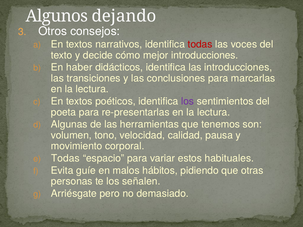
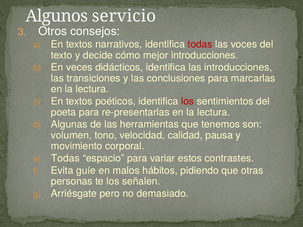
dejando: dejando -> servicio (124, 16)
haber: haber -> veces (79, 67)
los colour: purple -> red (188, 101)
habituales: habituales -> contrastes (229, 158)
